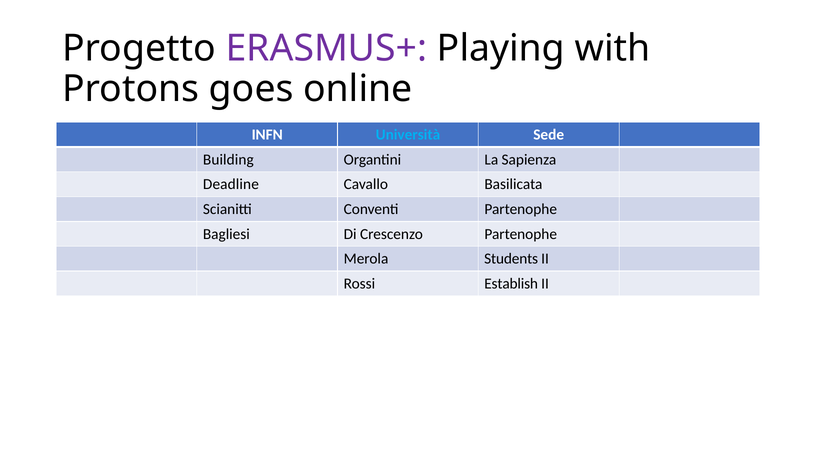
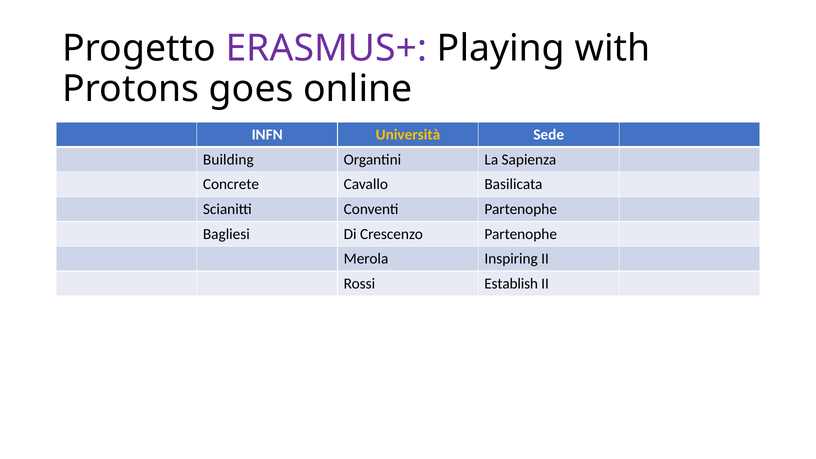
Università colour: light blue -> yellow (408, 135)
Deadline: Deadline -> Concrete (231, 184)
Students: Students -> Inspiring (511, 259)
